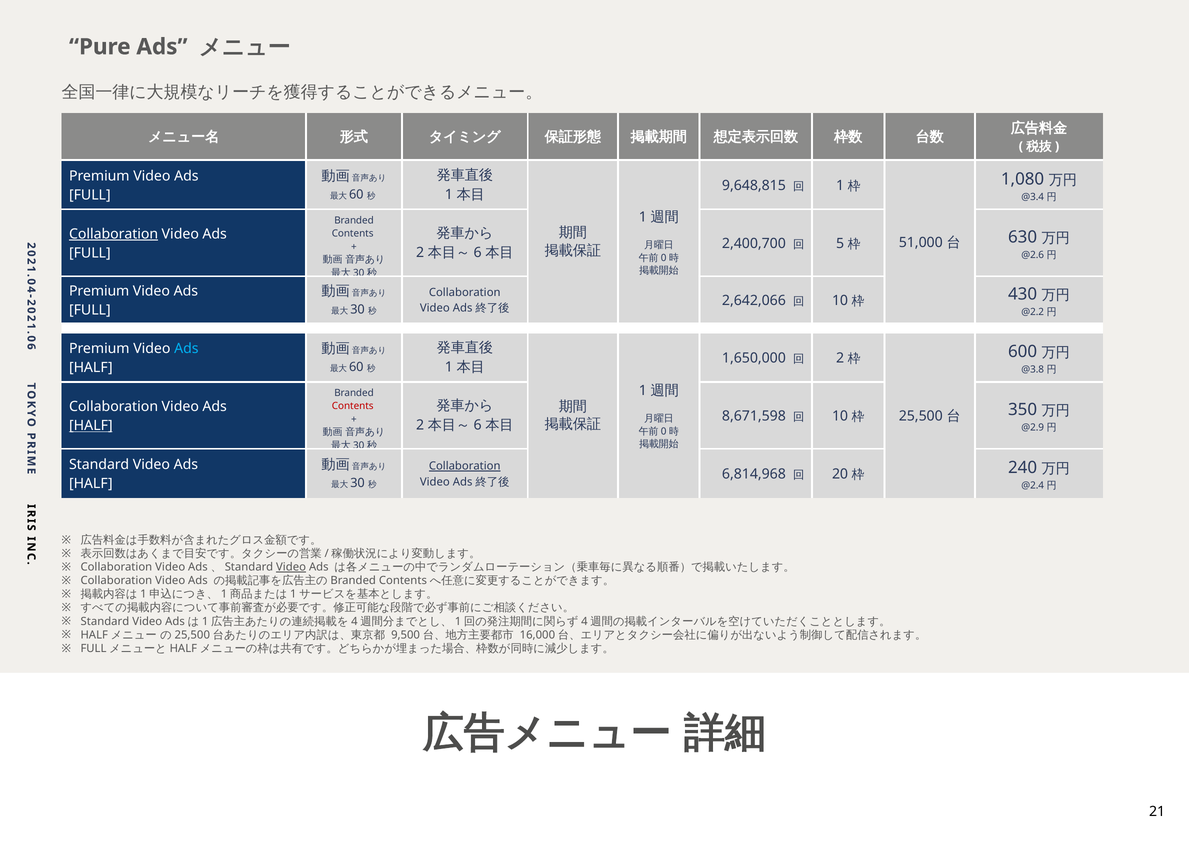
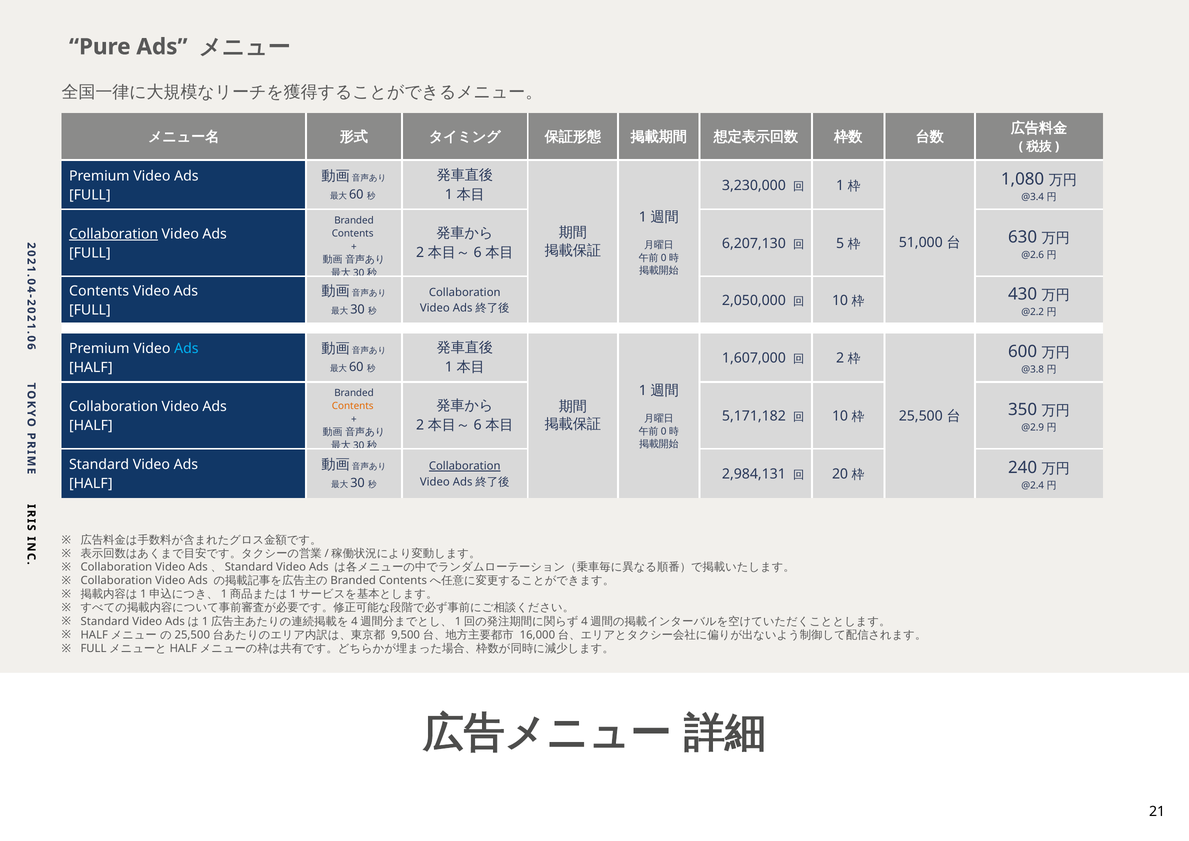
9,648,815: 9,648,815 -> 3,230,000 (754, 186)
2,400,700: 2,400,700 -> 6,207,130 (754, 244)
Premium: Premium -> Contents (99, 291)
2,642,066: 2,642,066 -> 2,050,000 (754, 301)
1,650,000: 1,650,000 -> 1,607,000 (754, 358)
Contents colour: red -> orange (353, 406)
8,671,598: 8,671,598 -> 5,171,182 (754, 416)
HALF underline: present -> none (91, 426)
6,814,968: 6,814,968 -> 2,984,131 (754, 474)
Video underline: present -> none (291, 567)
